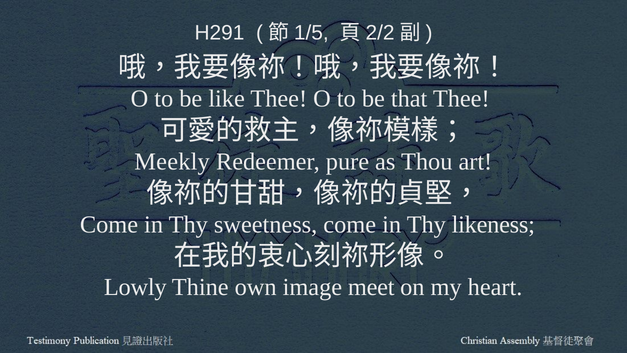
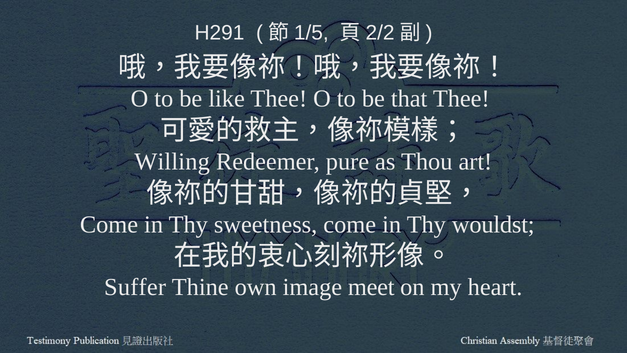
Meekly: Meekly -> Willing (172, 162)
likeness: likeness -> wouldst (493, 224)
Lowly: Lowly -> Suffer (135, 287)
